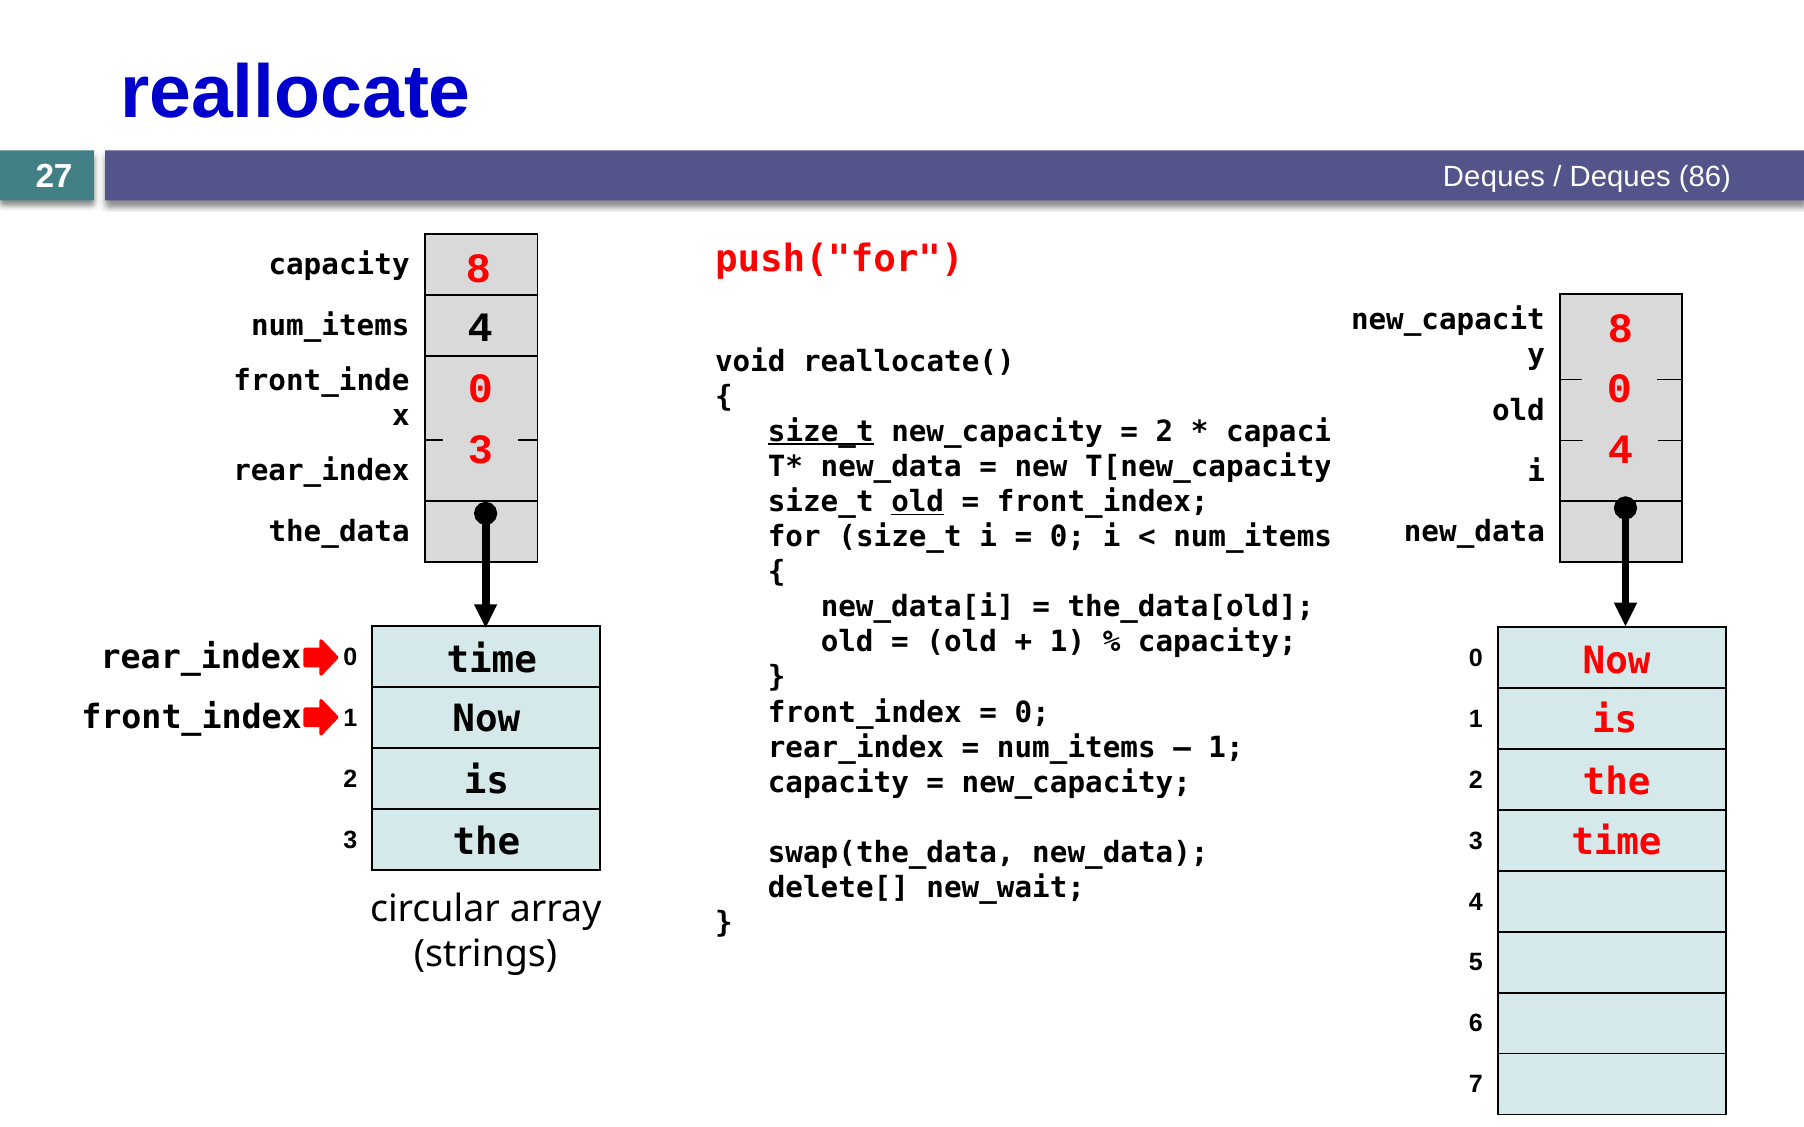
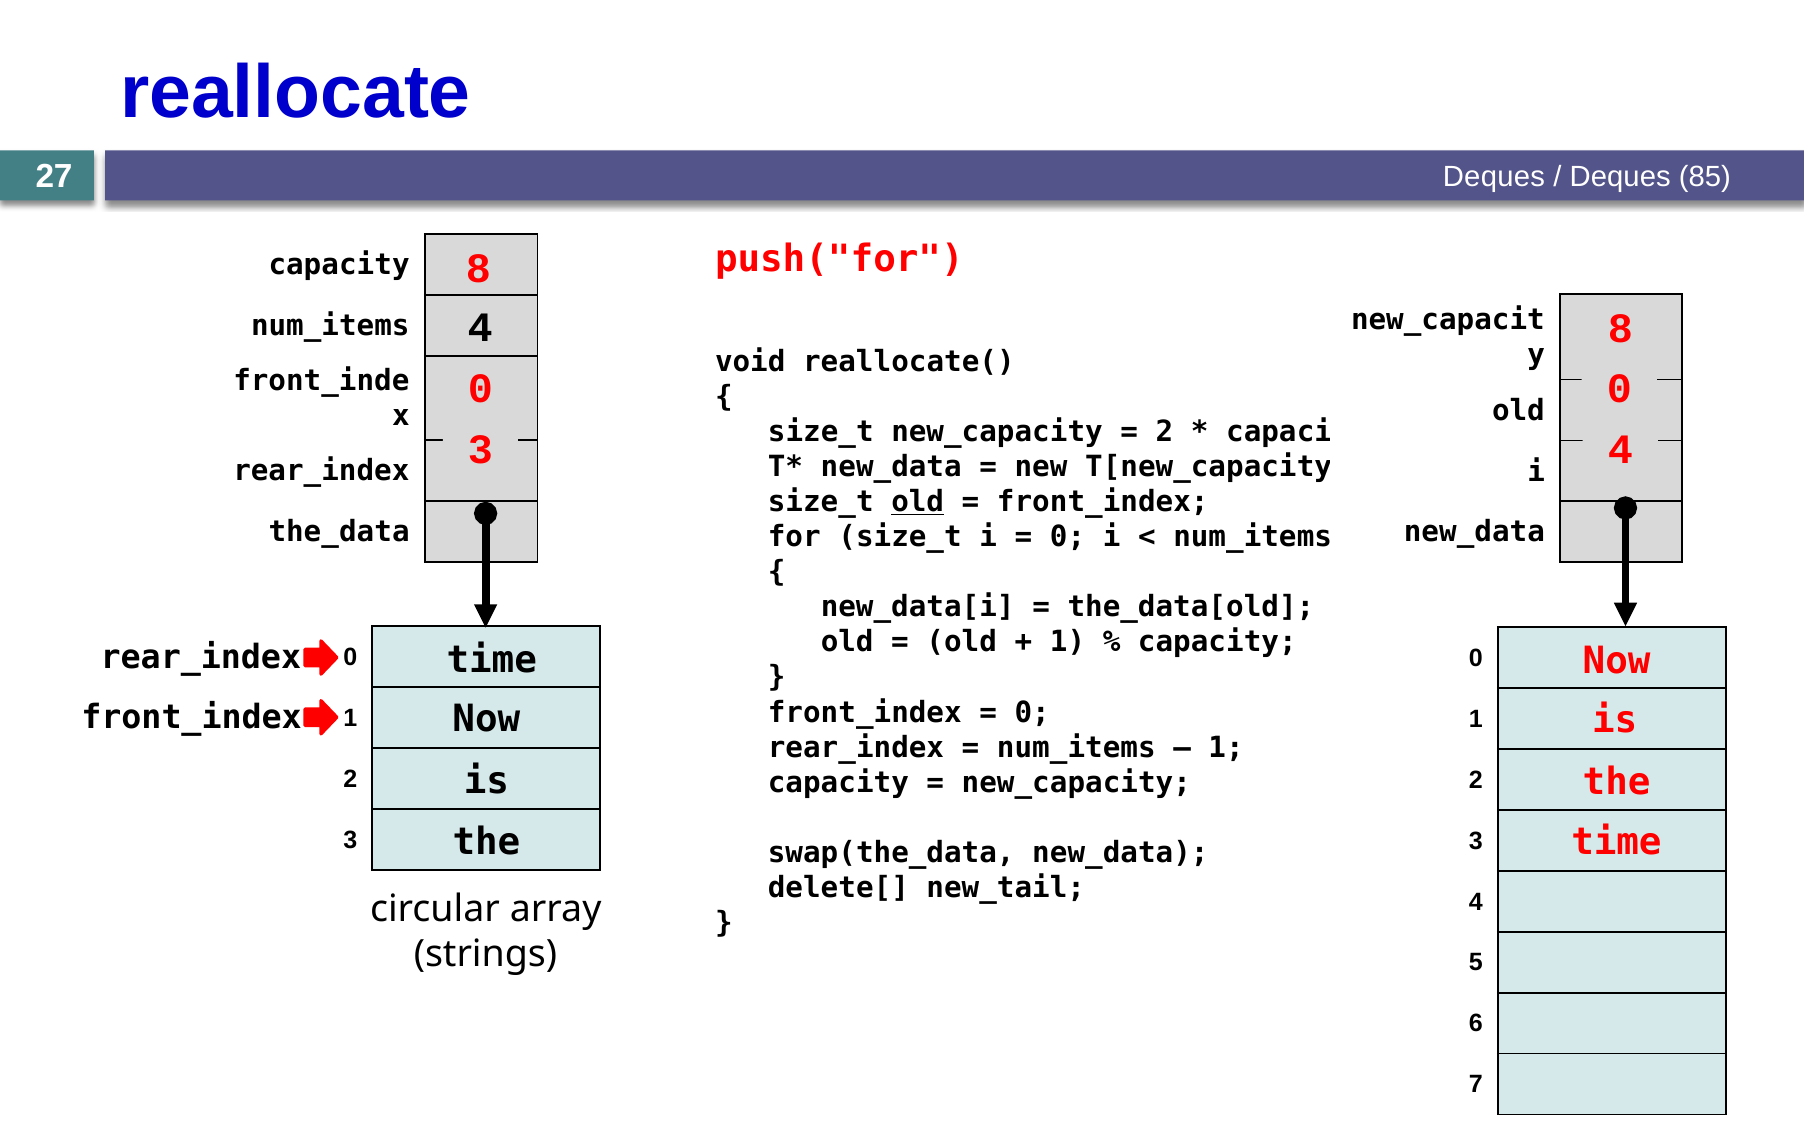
86: 86 -> 85 (1705, 177)
size_t underline: present -> none (821, 432)
new_wait: new_wait -> new_tail (1006, 888)
